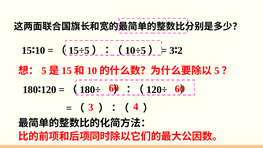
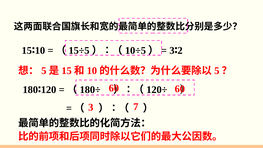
4: 4 -> 7 (136, 107)
